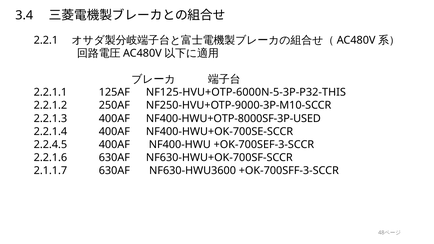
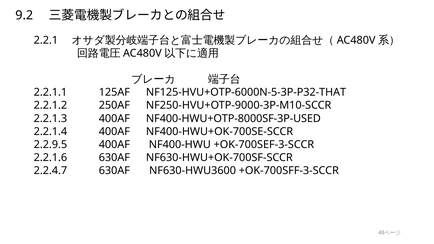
3.4: 3.4 -> 9.2 (24, 15)
NF125-HVU+OTP-6000N-5-3P-P32-THIS: NF125-HVU+OTP-6000N-5-3P-P32-THIS -> NF125-HVU+OTP-6000N-5-3P-P32-THAT (246, 92)
2.2.4.5: 2.2.4.5 -> 2.2.9.5 (50, 145)
2.1.1.7: 2.1.1.7 -> 2.2.4.7 (50, 171)
